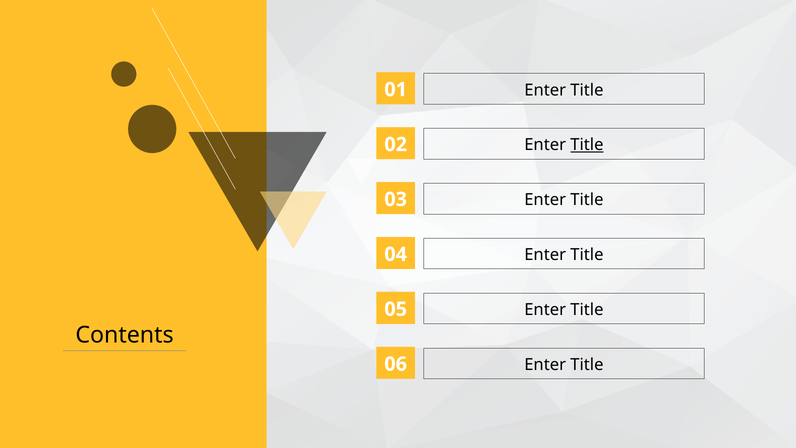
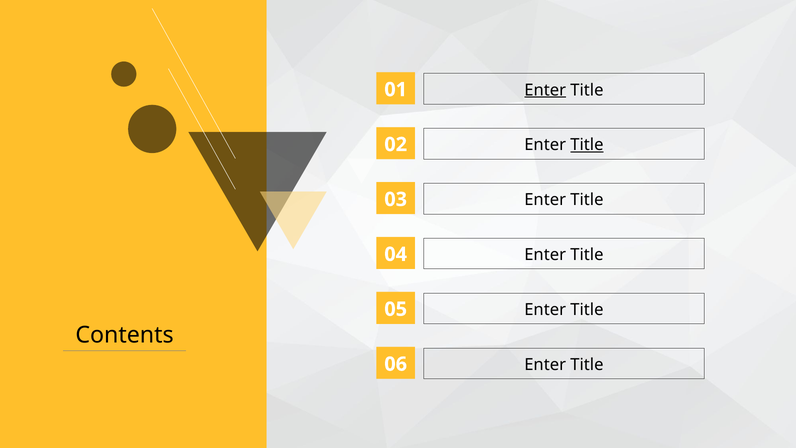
Enter underline: none -> present (545, 90)
